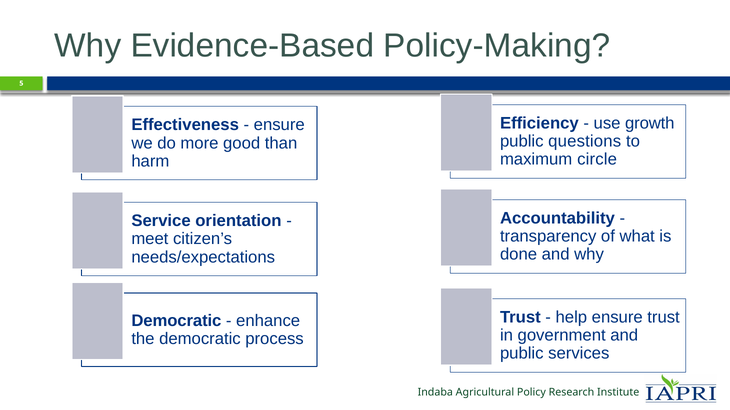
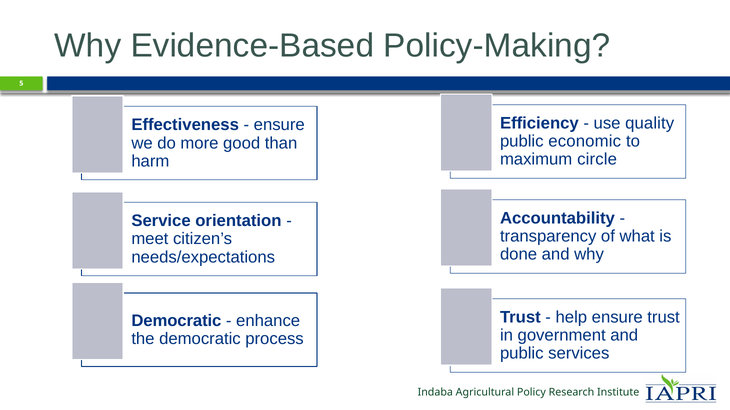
growth: growth -> quality (650, 123)
questions: questions -> economic (585, 141)
